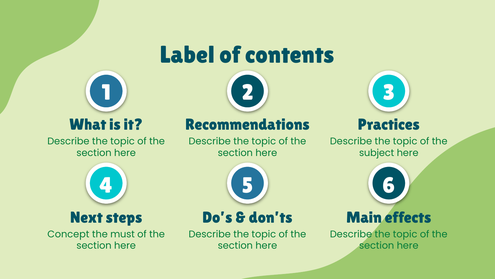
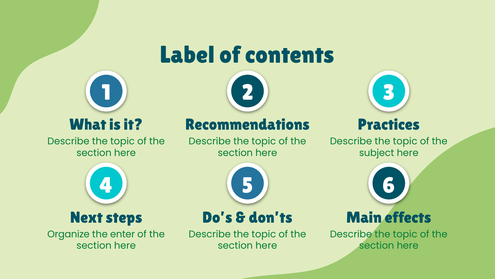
Concept: Concept -> Organize (68, 234)
must: must -> enter (123, 234)
